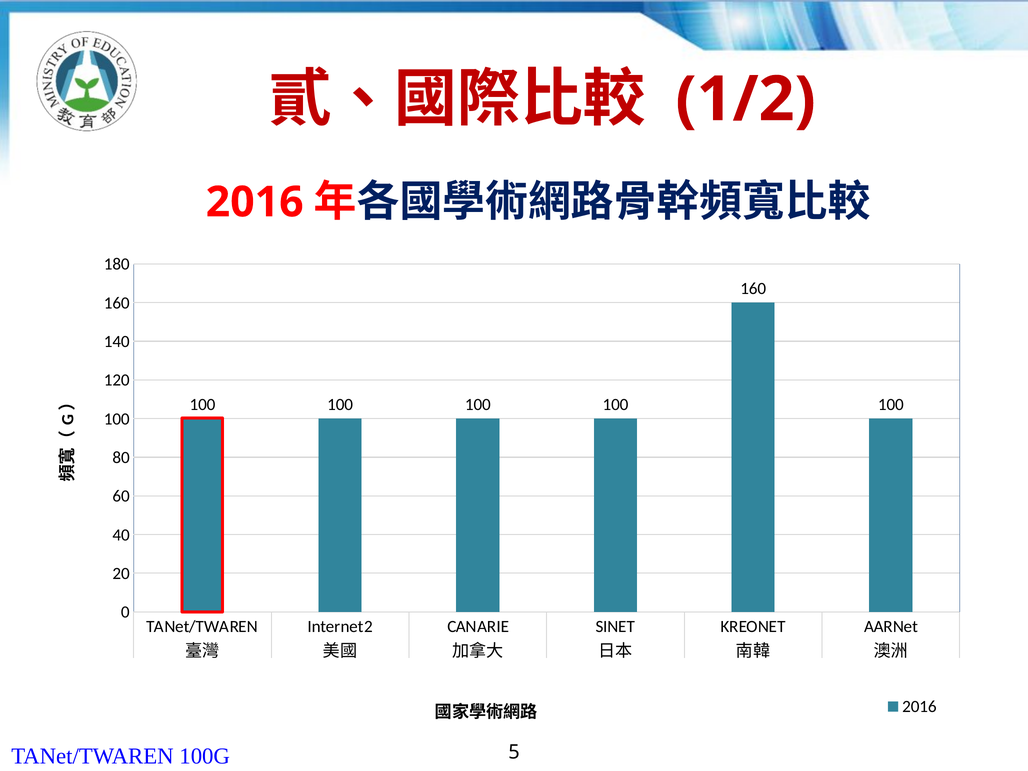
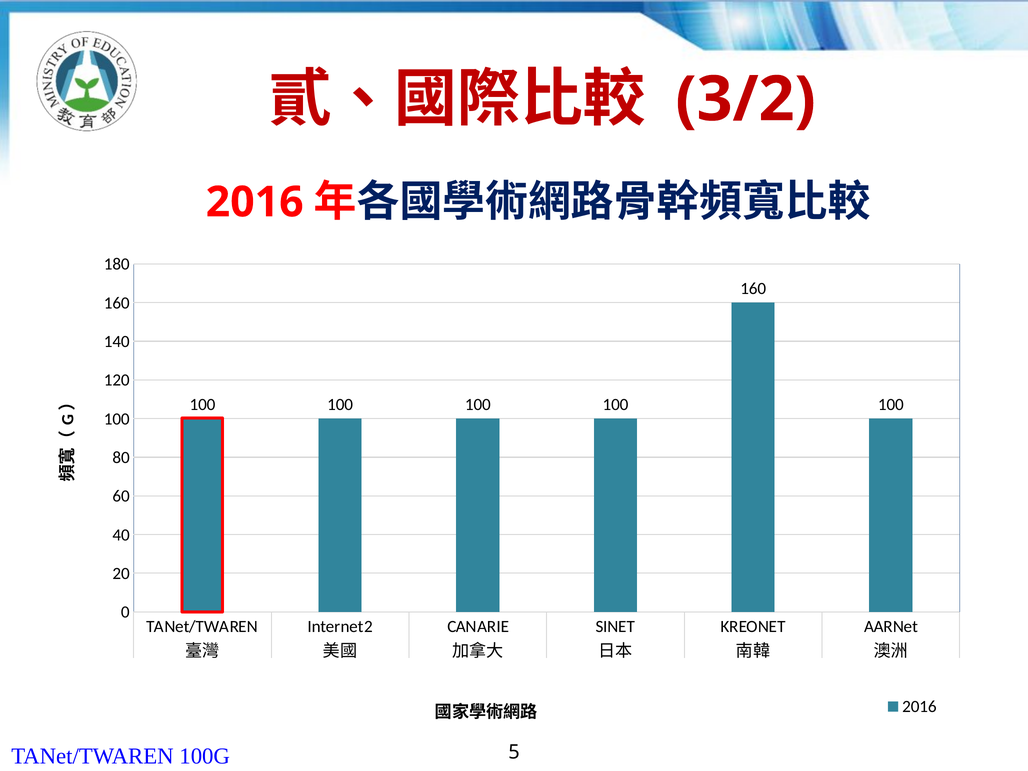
1/2: 1/2 -> 3/2 (746, 100)
